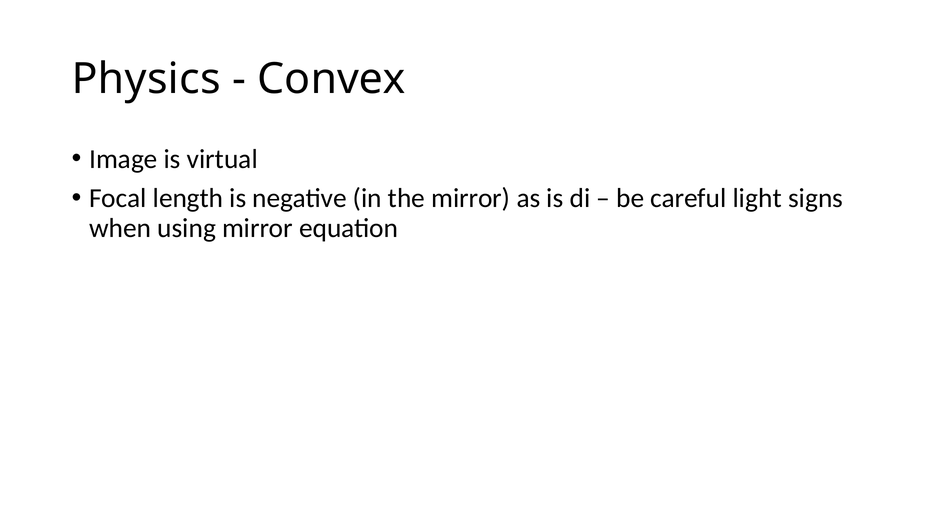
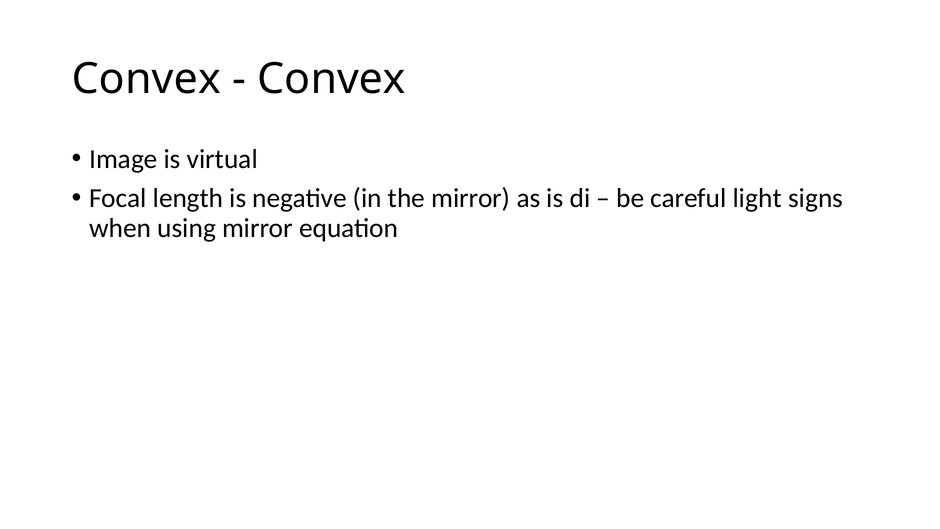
Physics: Physics -> Convex (146, 79)
